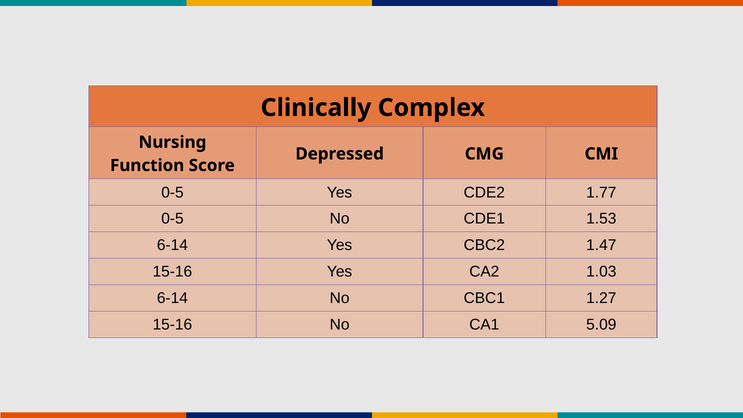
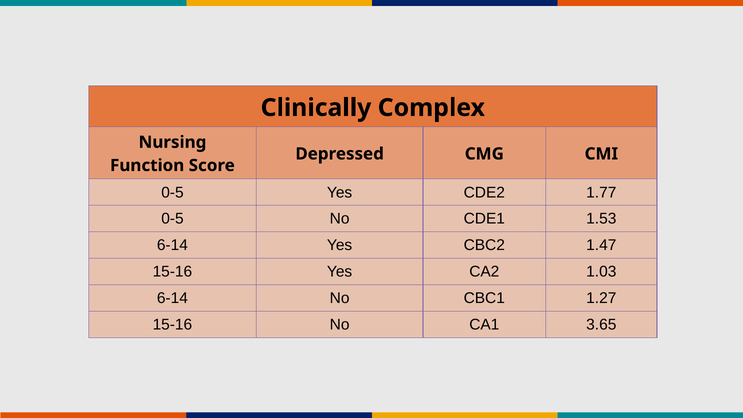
5.09: 5.09 -> 3.65 (601, 325)
